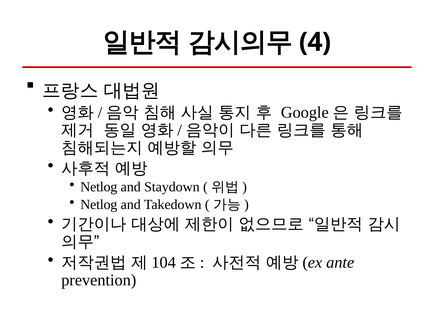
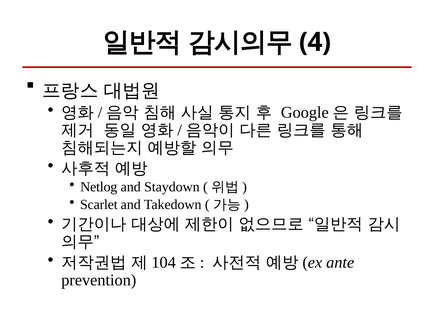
Netlog: Netlog -> Scarlet (99, 204)
